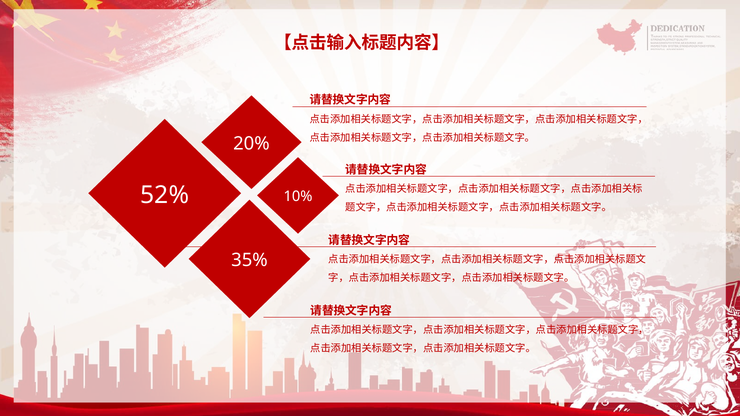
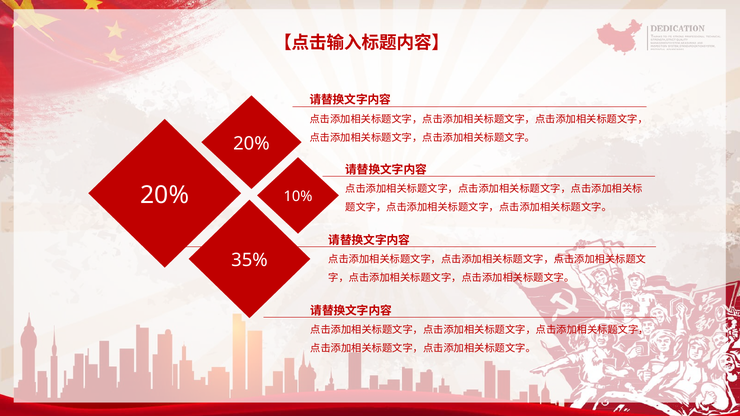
52%: 52% -> 20% (165, 195)
